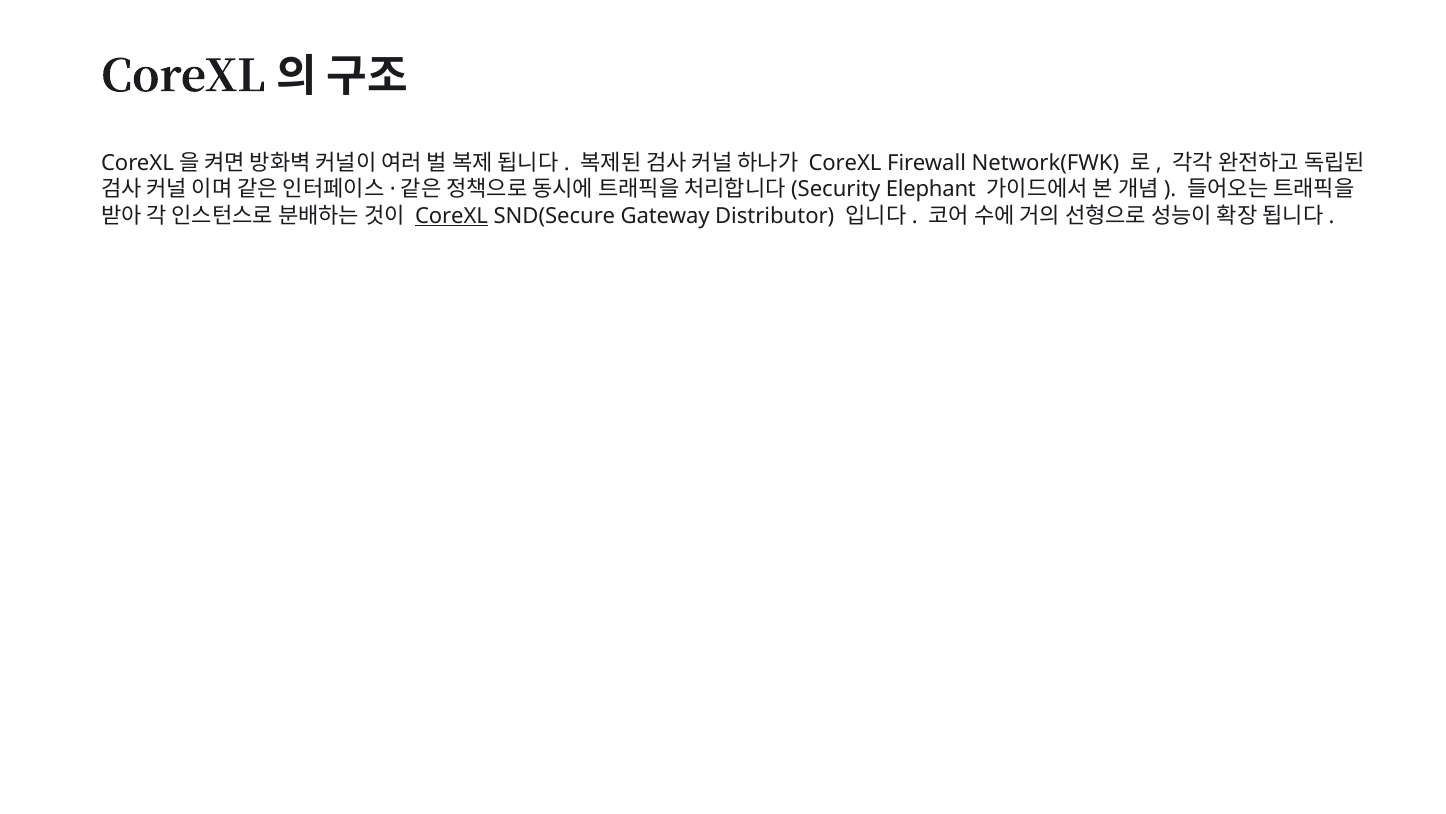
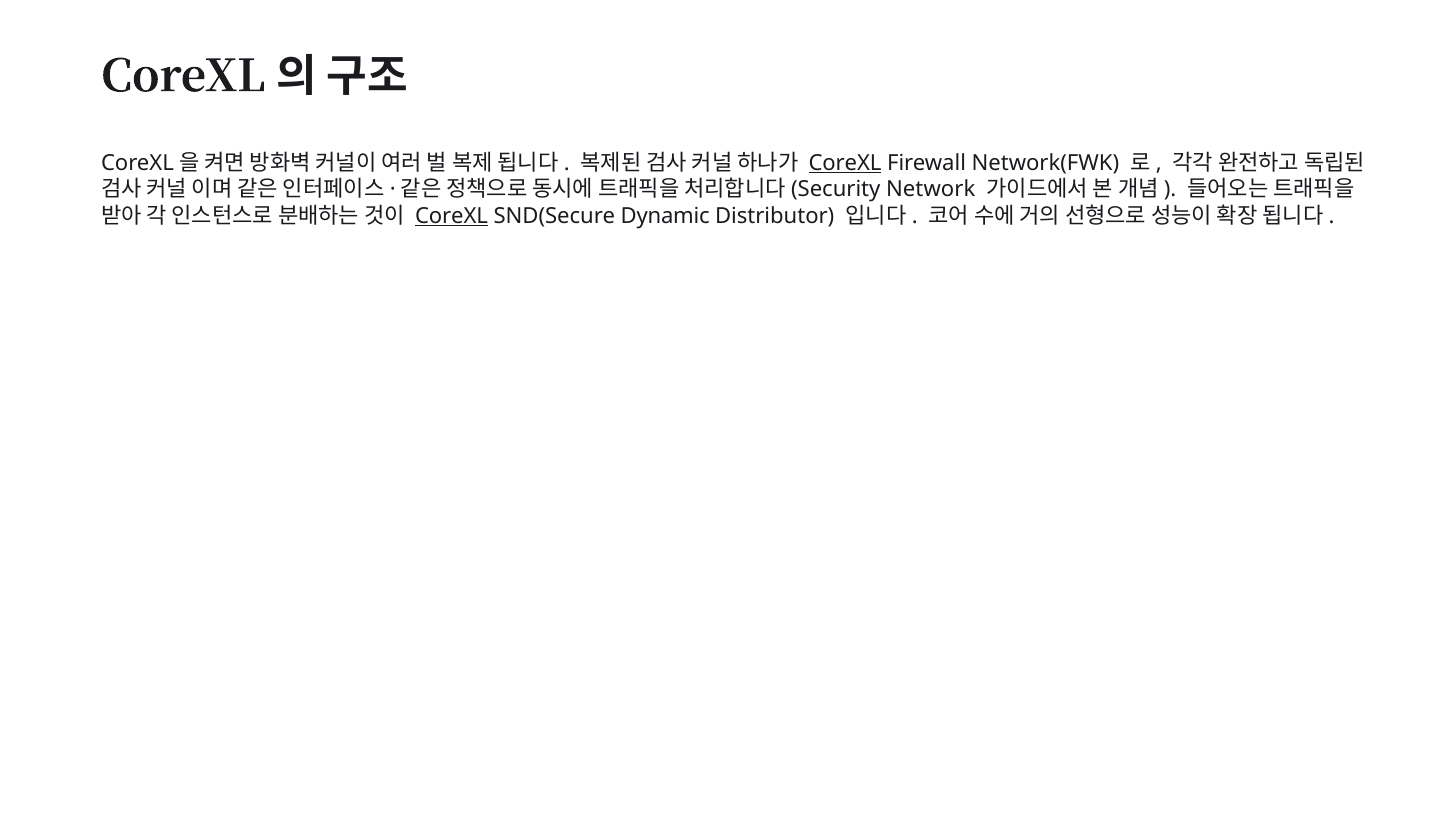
CoreXL underline: none -> present (845, 163)
Elephant: Elephant -> Network (931, 189)
Gateway: Gateway -> Dynamic (665, 216)
